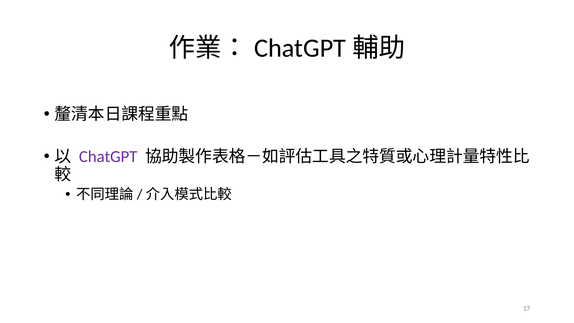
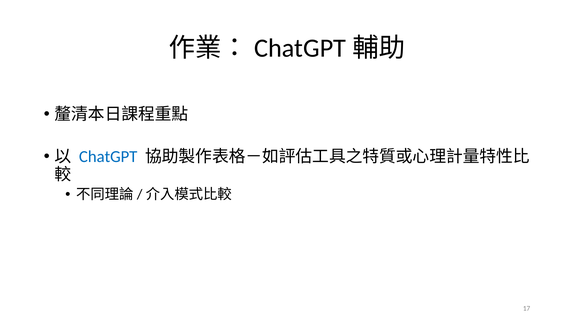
ChatGPT colour: purple -> blue (108, 157)
